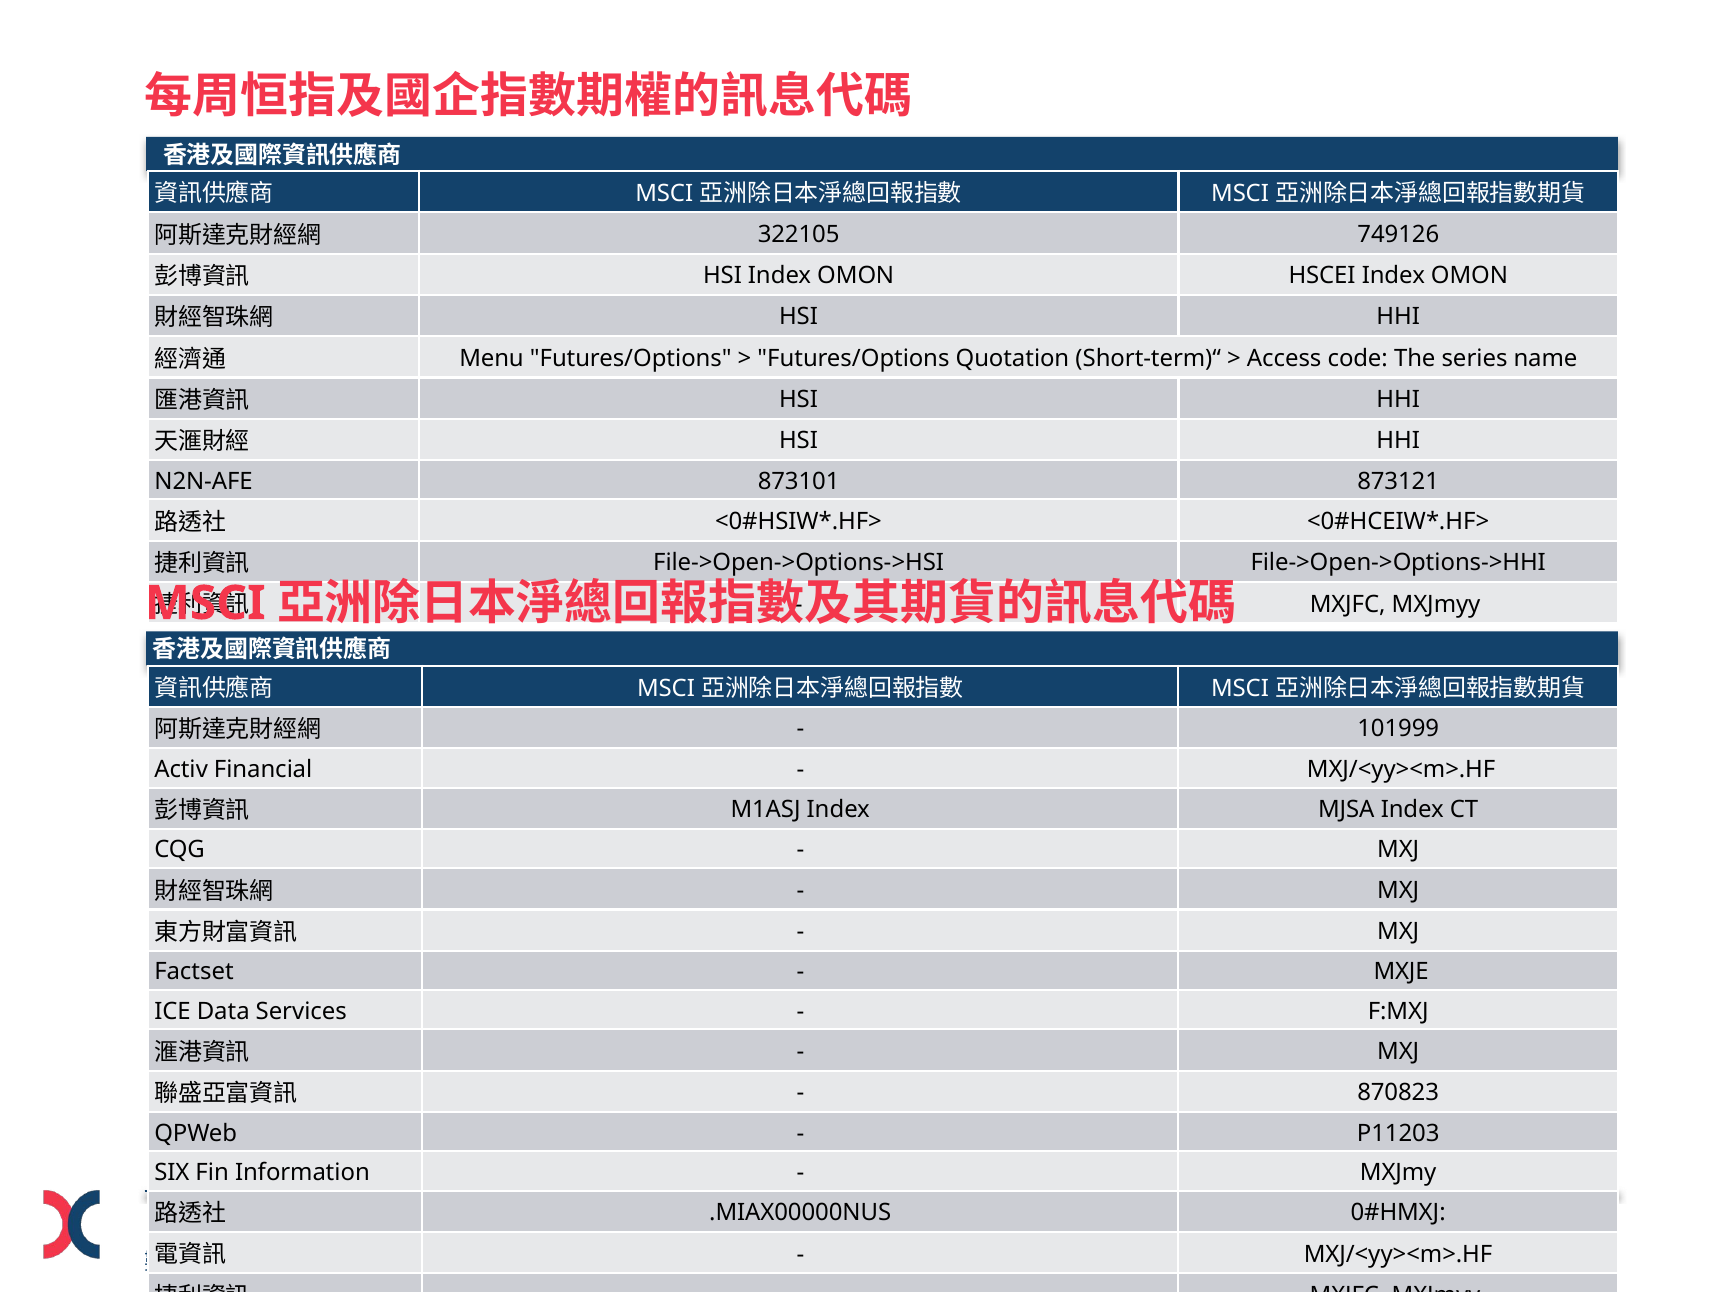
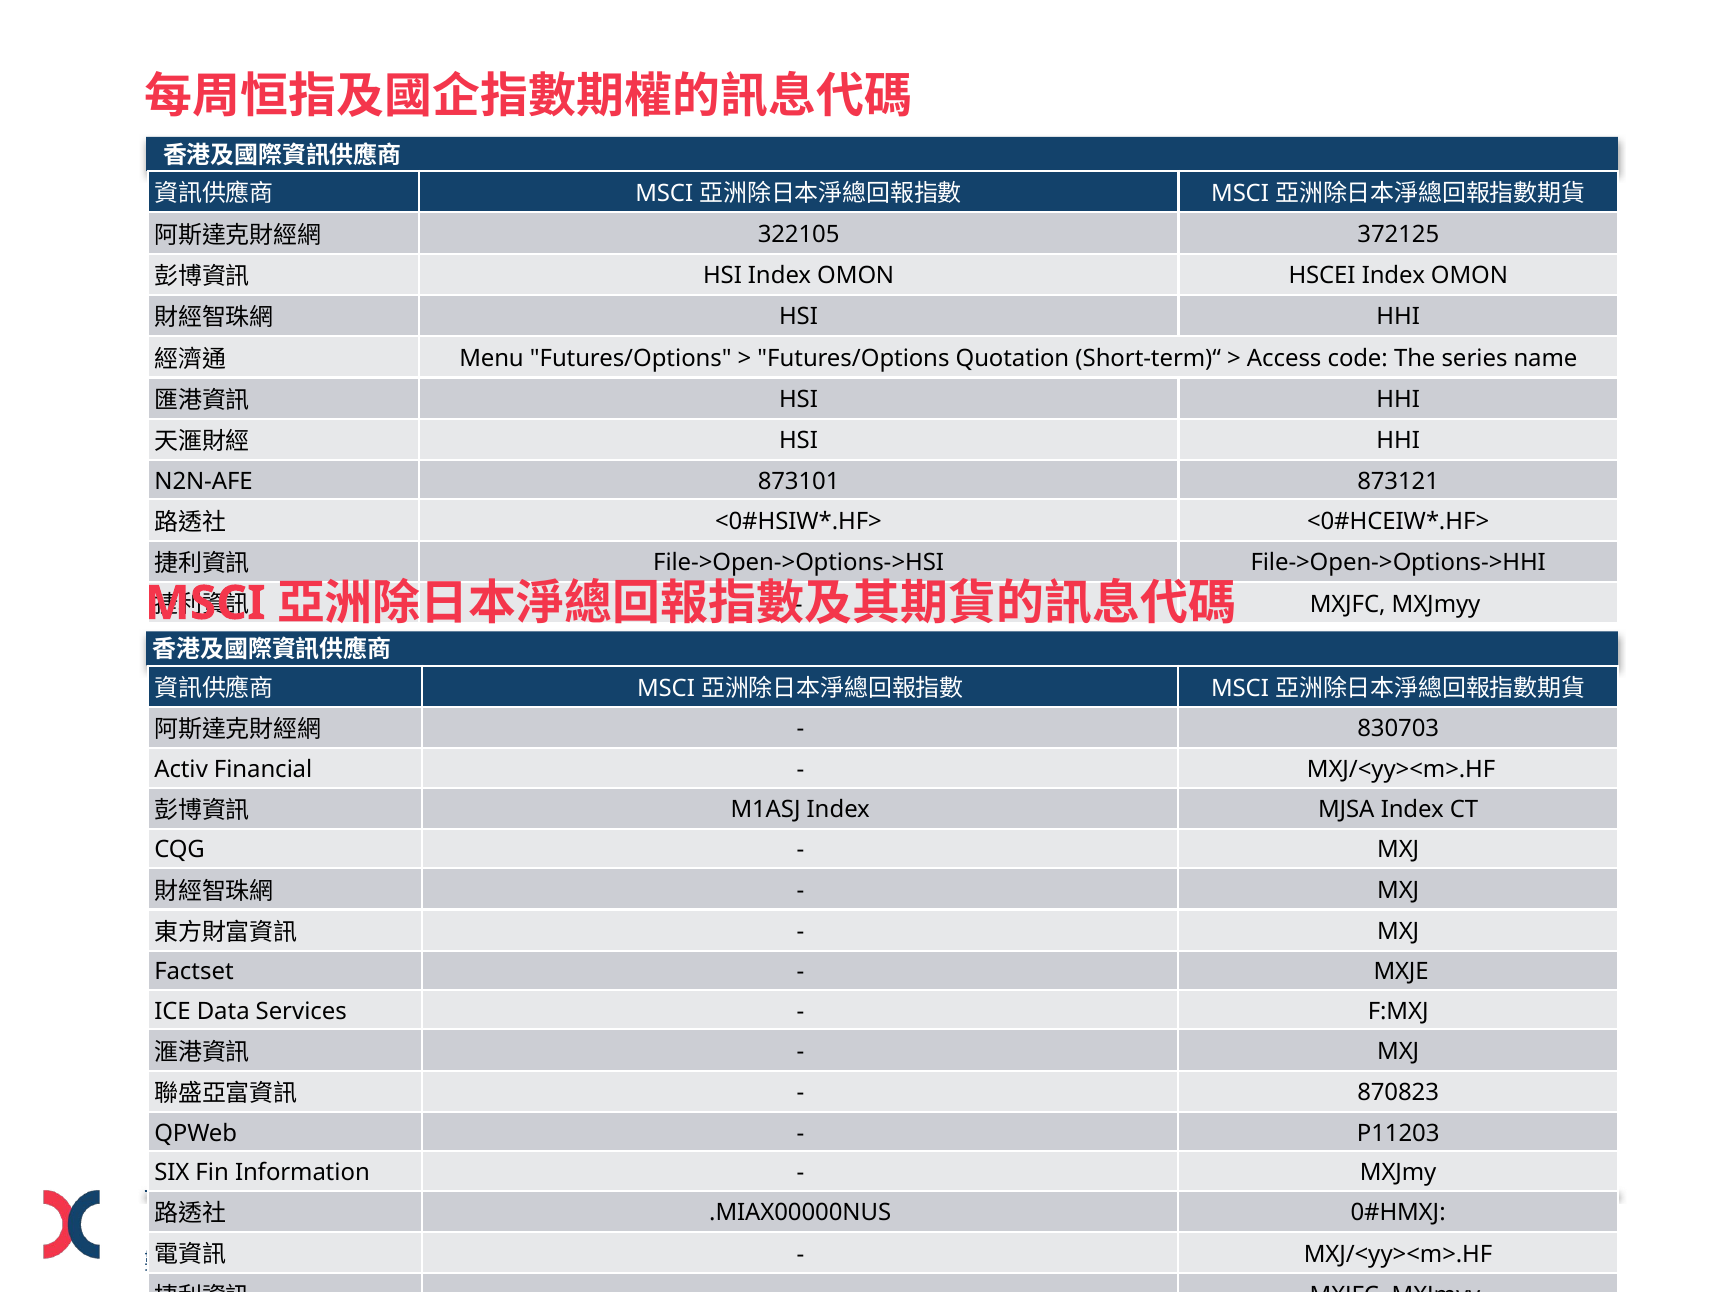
749126: 749126 -> 372125 (1398, 234)
101999: 101999 -> 830703 (1398, 729)
